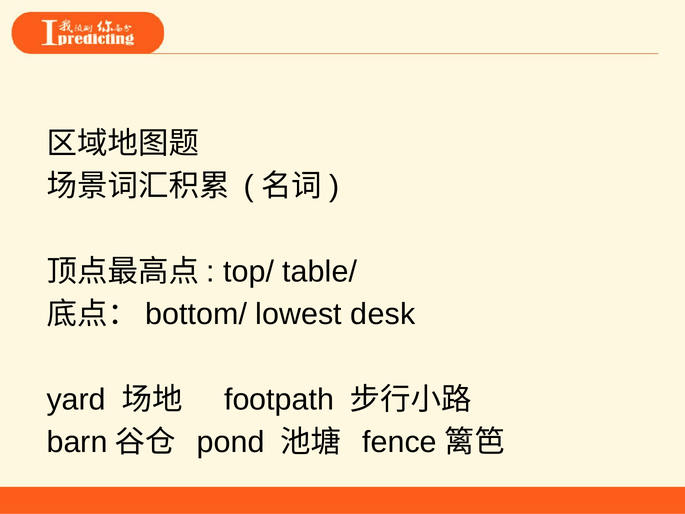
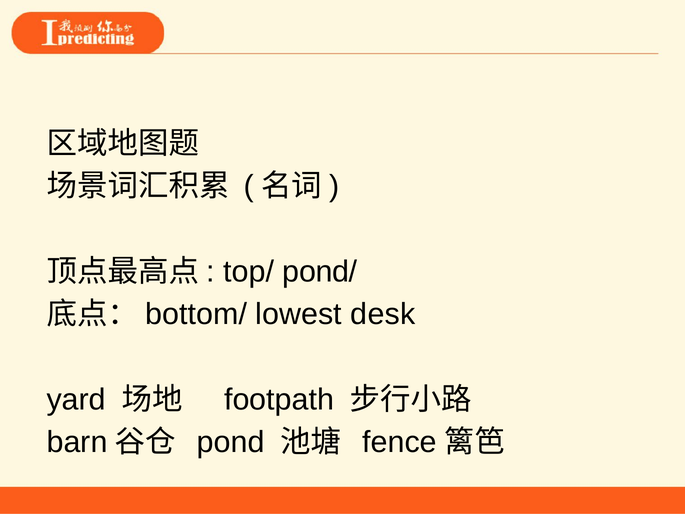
table/: table/ -> pond/ (320, 272)
